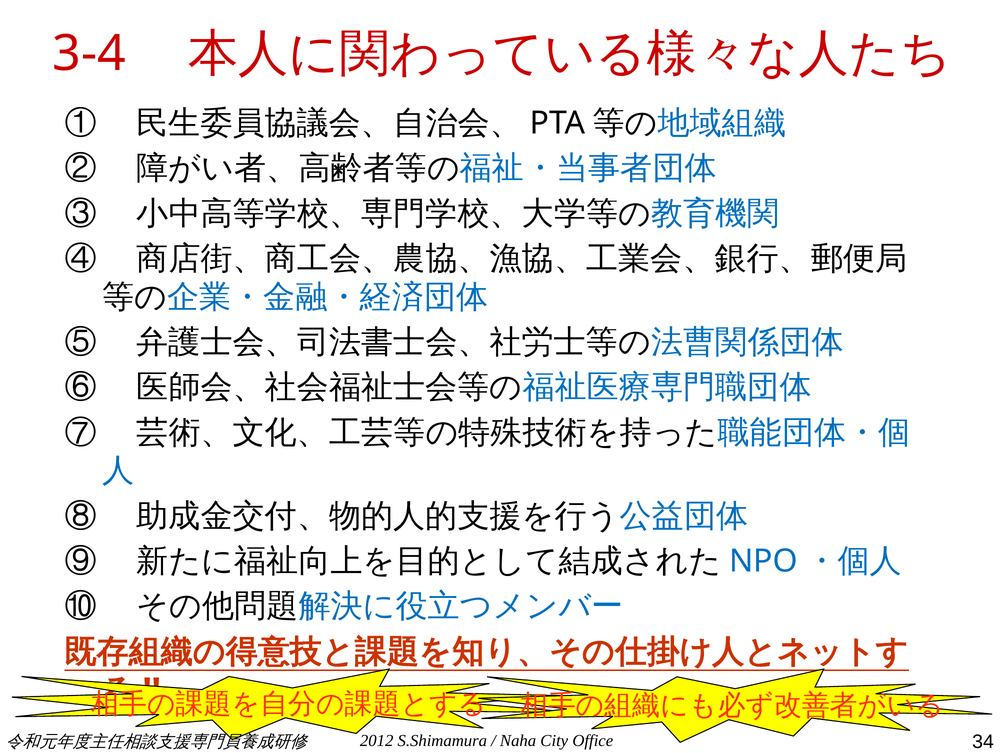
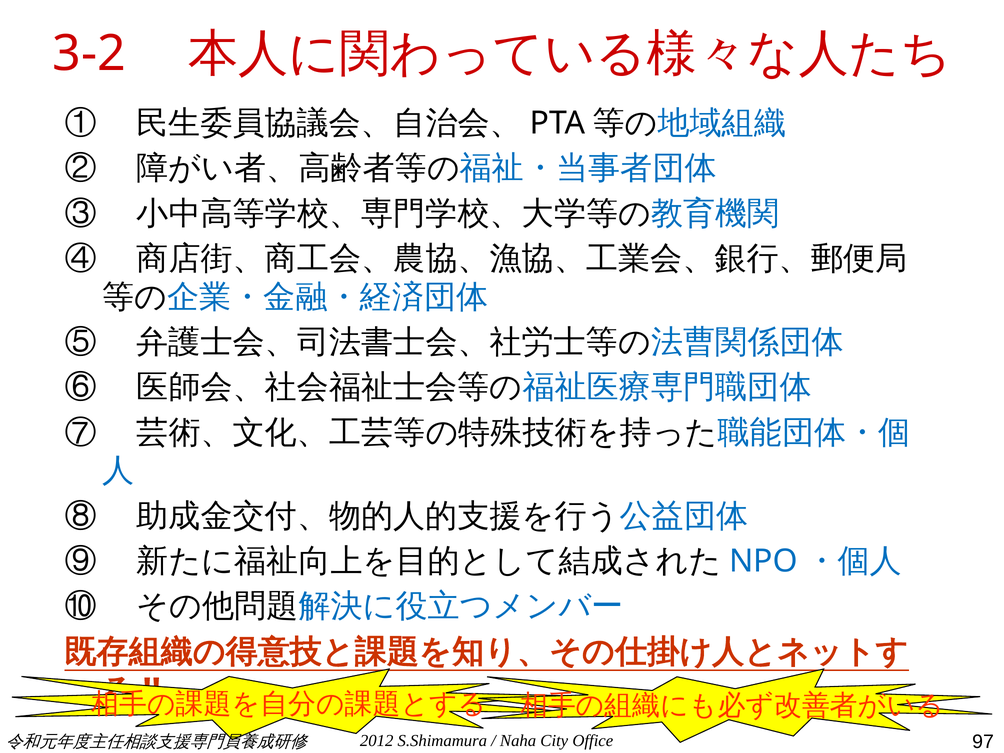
3-4: 3-4 -> 3-2 (89, 54)
34: 34 -> 97 (983, 742)
